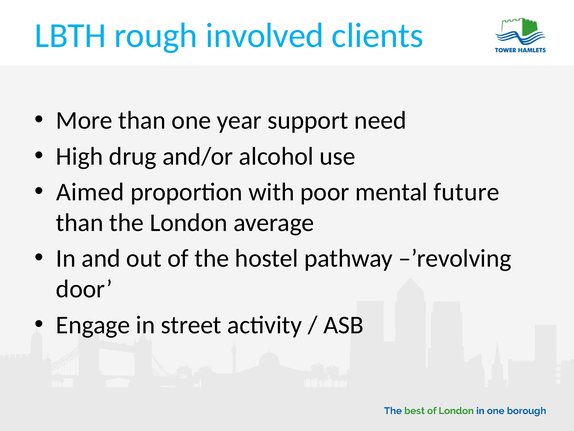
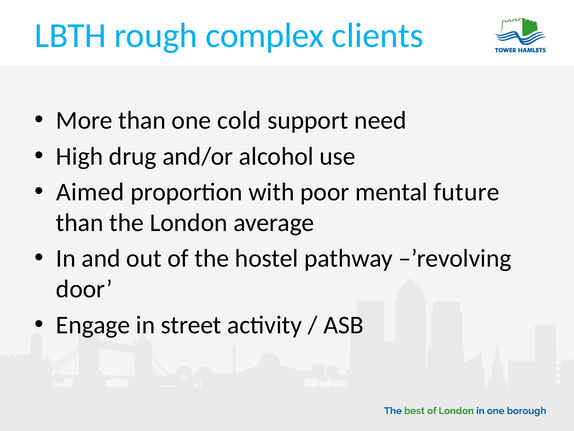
involved: involved -> complex (265, 35)
year: year -> cold (239, 120)
